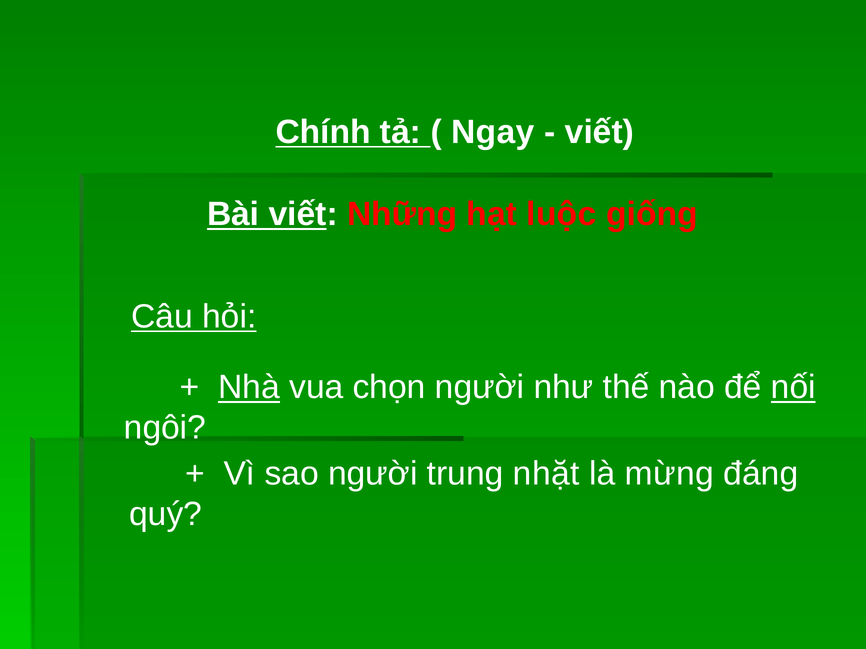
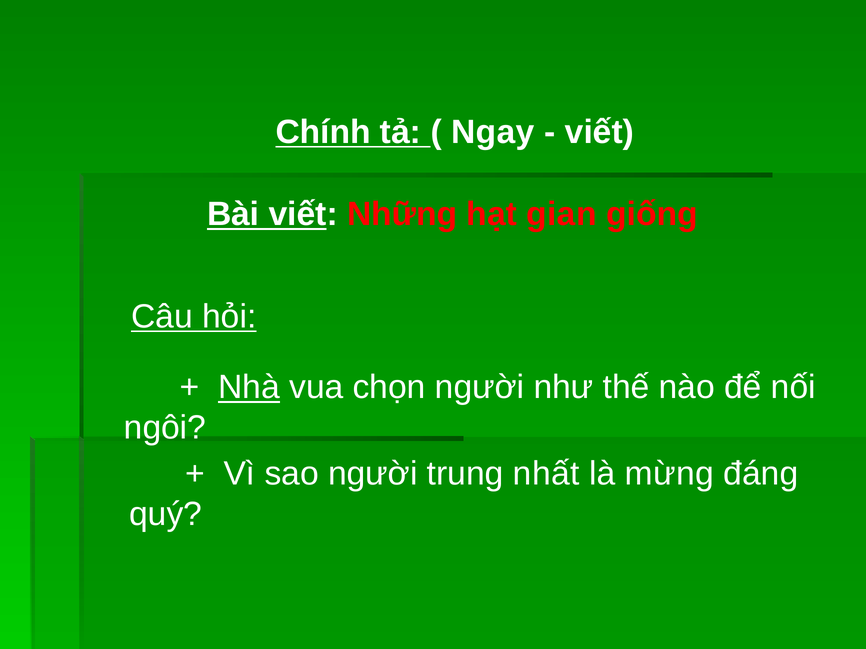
luộc: luộc -> gian (562, 214)
nối underline: present -> none (793, 388)
nhặt: nhặt -> nhất (546, 474)
